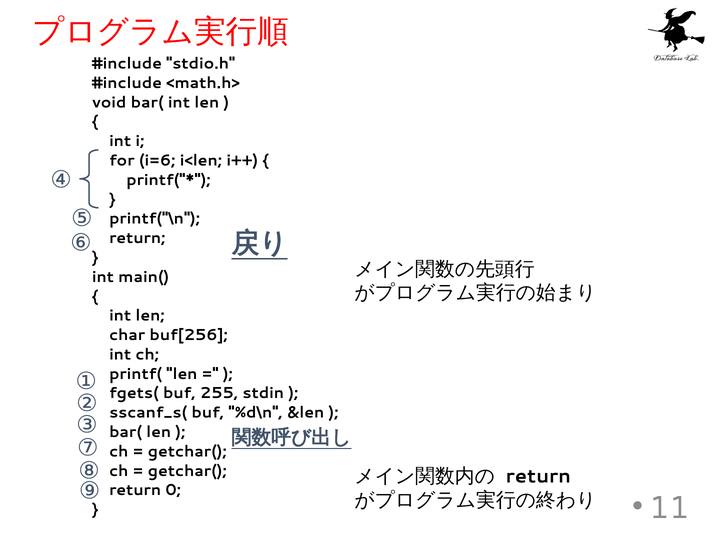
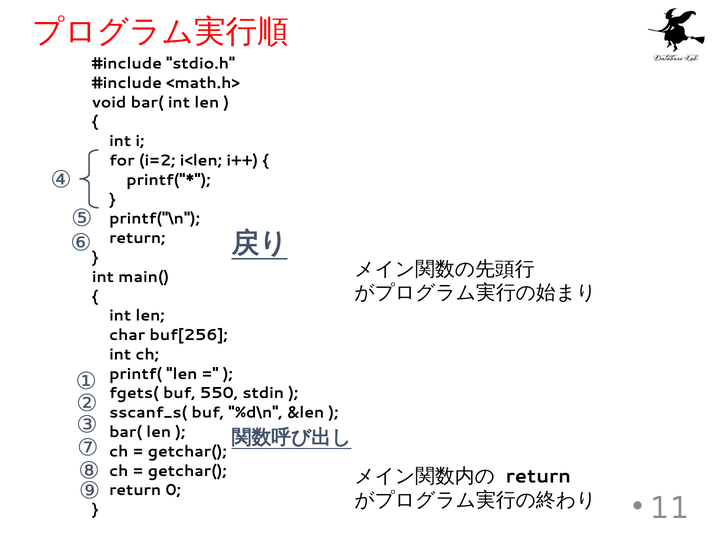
i=6: i=6 -> i=2 (157, 161)
255: 255 -> 550 (219, 393)
